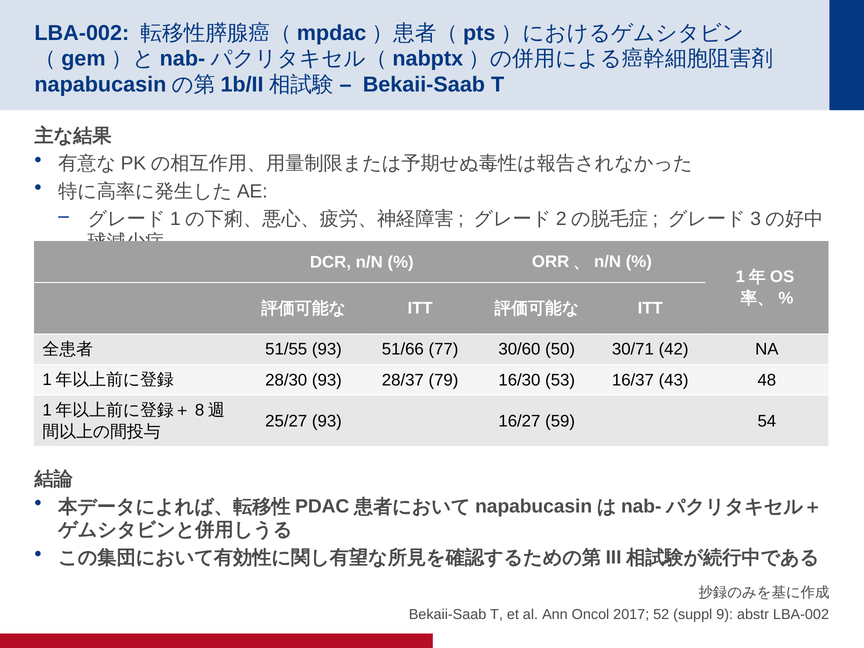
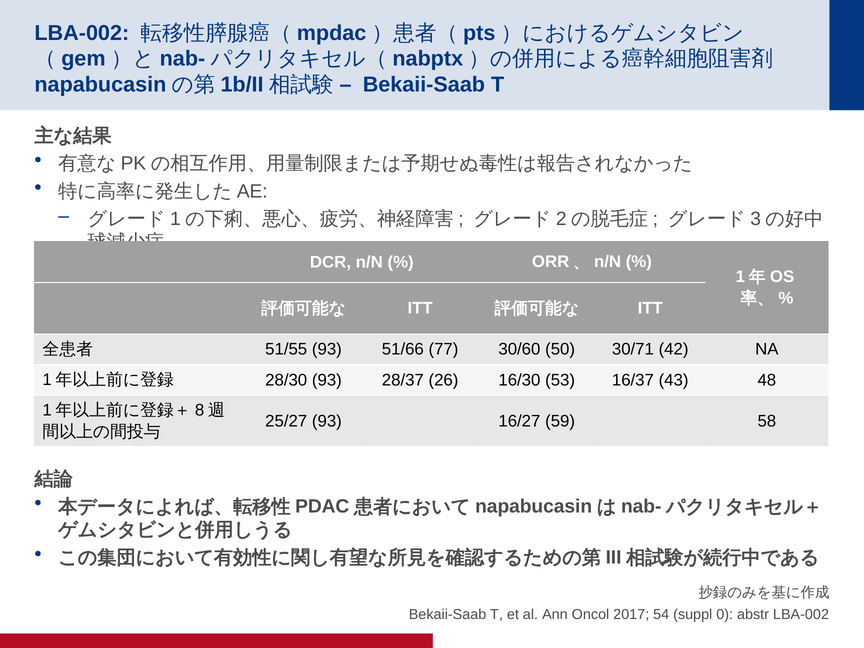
79: 79 -> 26 (443, 380)
54: 54 -> 58 (767, 421)
52: 52 -> 54 (661, 614)
9: 9 -> 0 (725, 614)
